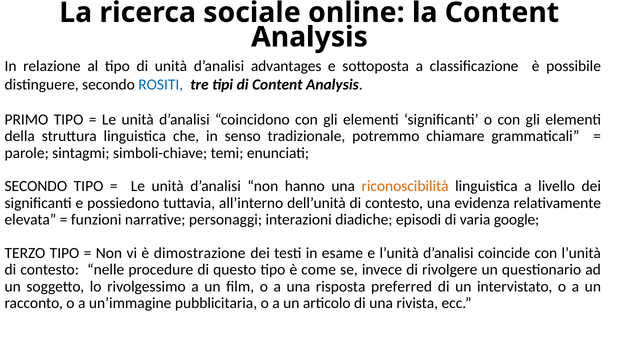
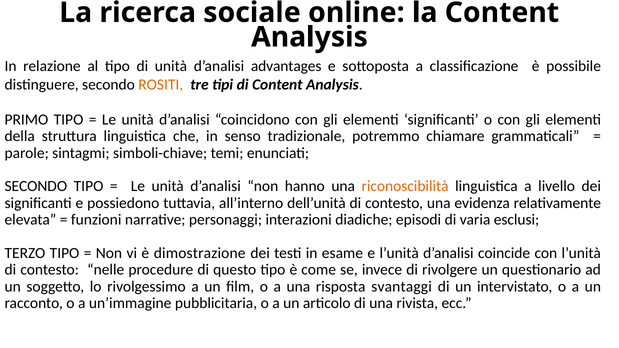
ROSITI colour: blue -> orange (161, 85)
google: google -> esclusi (516, 220)
preferred: preferred -> svantaggi (402, 287)
